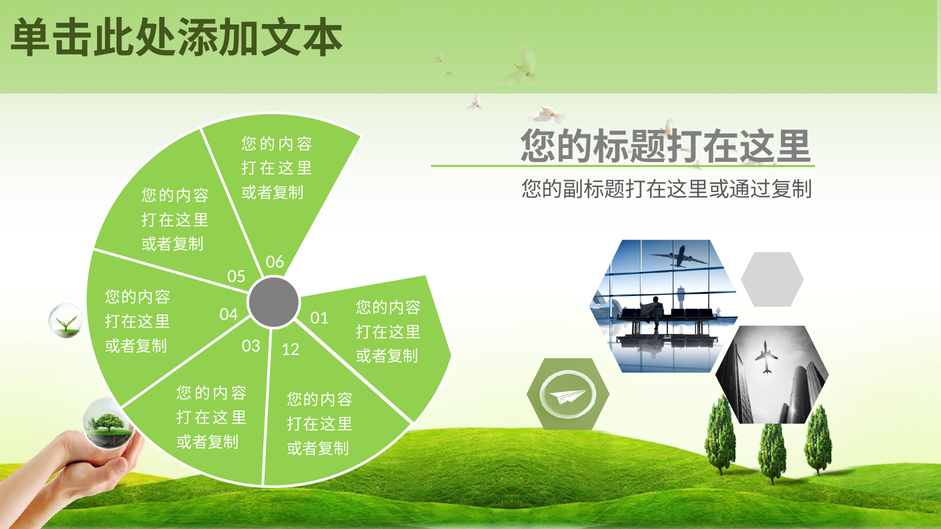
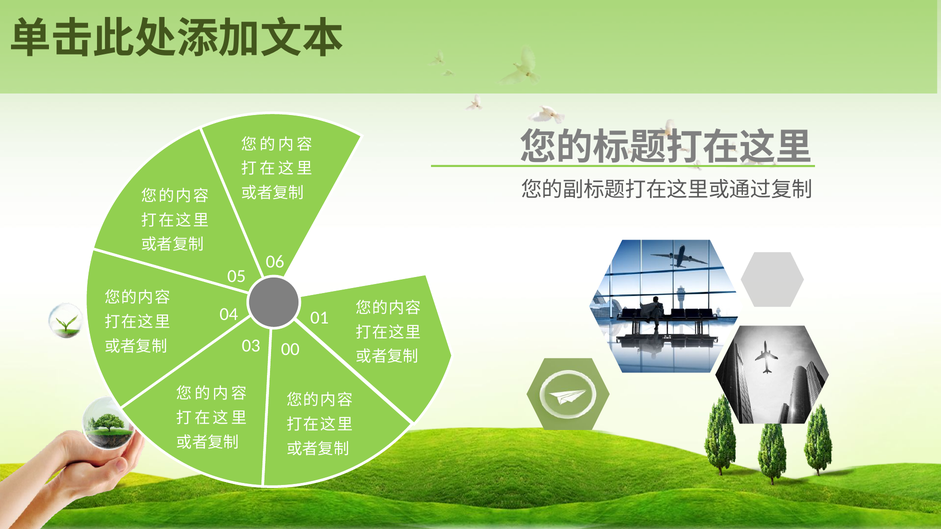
12: 12 -> 00 (290, 349)
